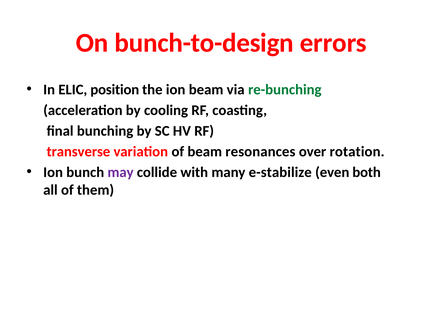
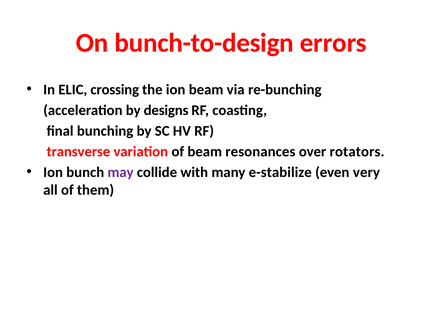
position: position -> crossing (115, 90)
re-bunching colour: green -> black (285, 90)
cooling: cooling -> designs (166, 110)
rotation: rotation -> rotators (357, 152)
both: both -> very (366, 172)
